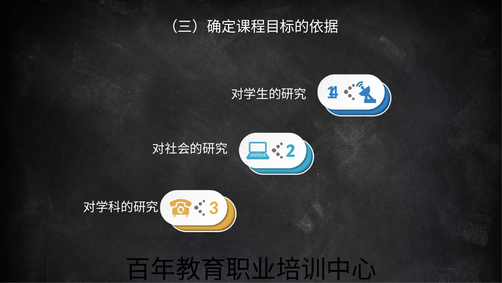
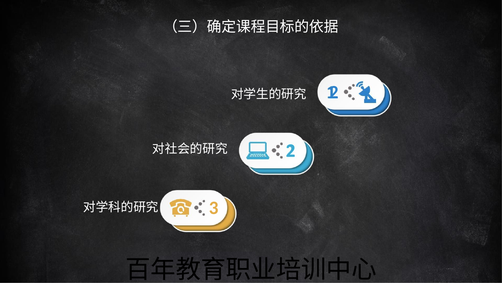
4: 4 -> 2 (334, 92)
